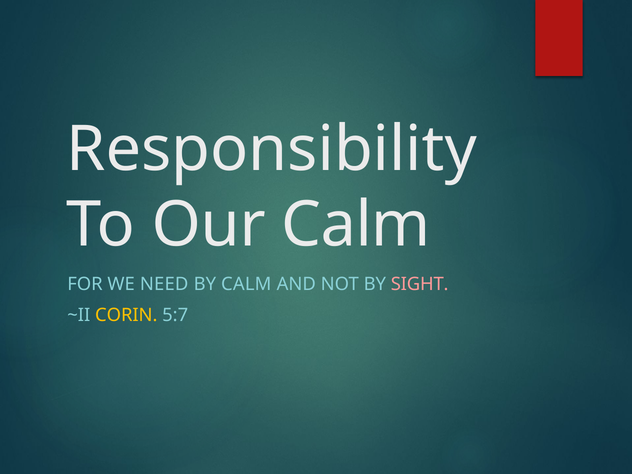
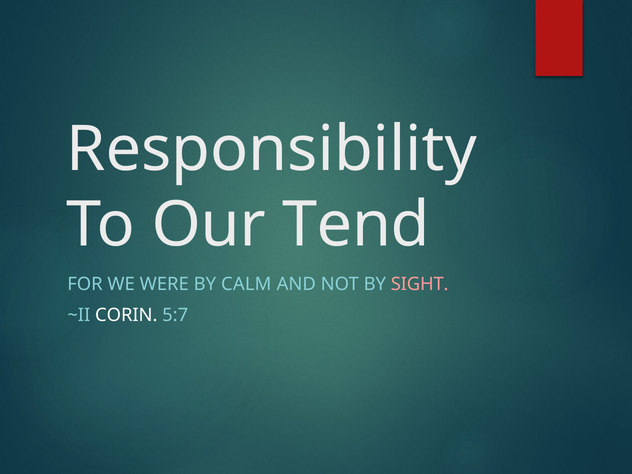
Our Calm: Calm -> Tend (356, 225)
NEED: NEED -> WERE (164, 284)
CORIN colour: yellow -> white (126, 315)
